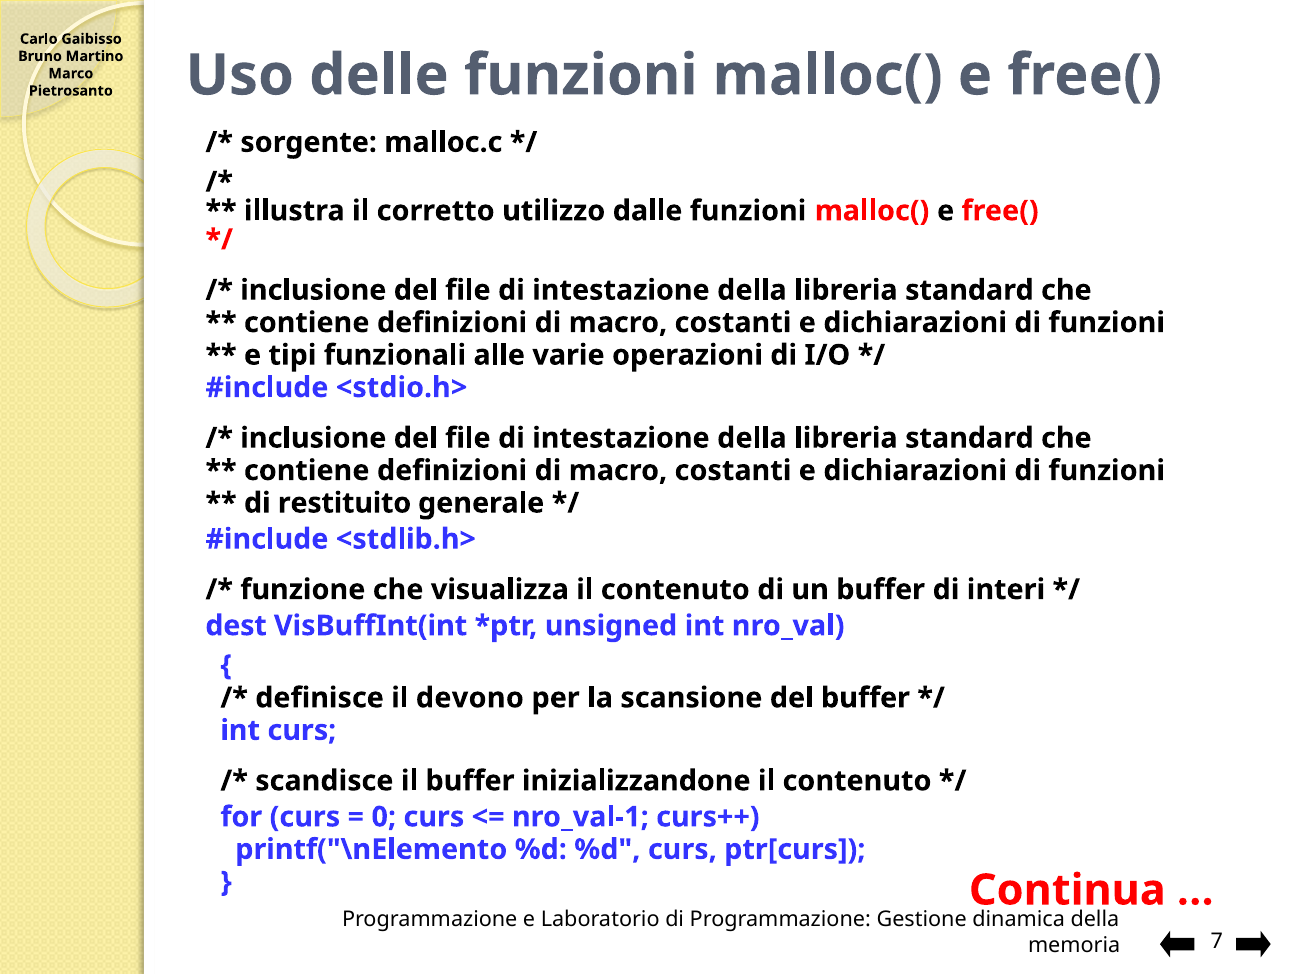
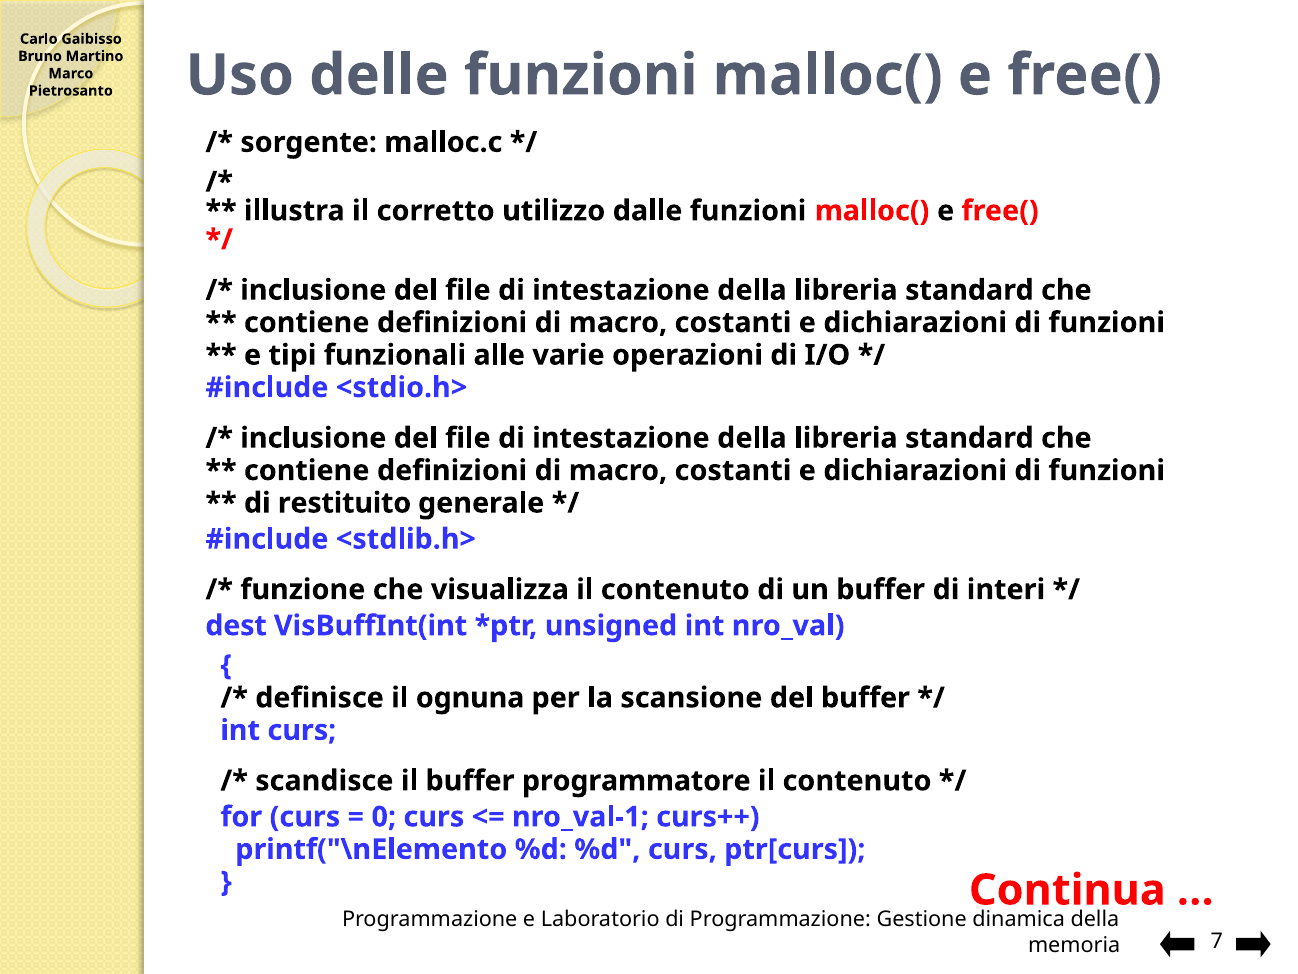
devono: devono -> ognuna (470, 698)
inizializzandone: inizializzandone -> programmatore (636, 780)
